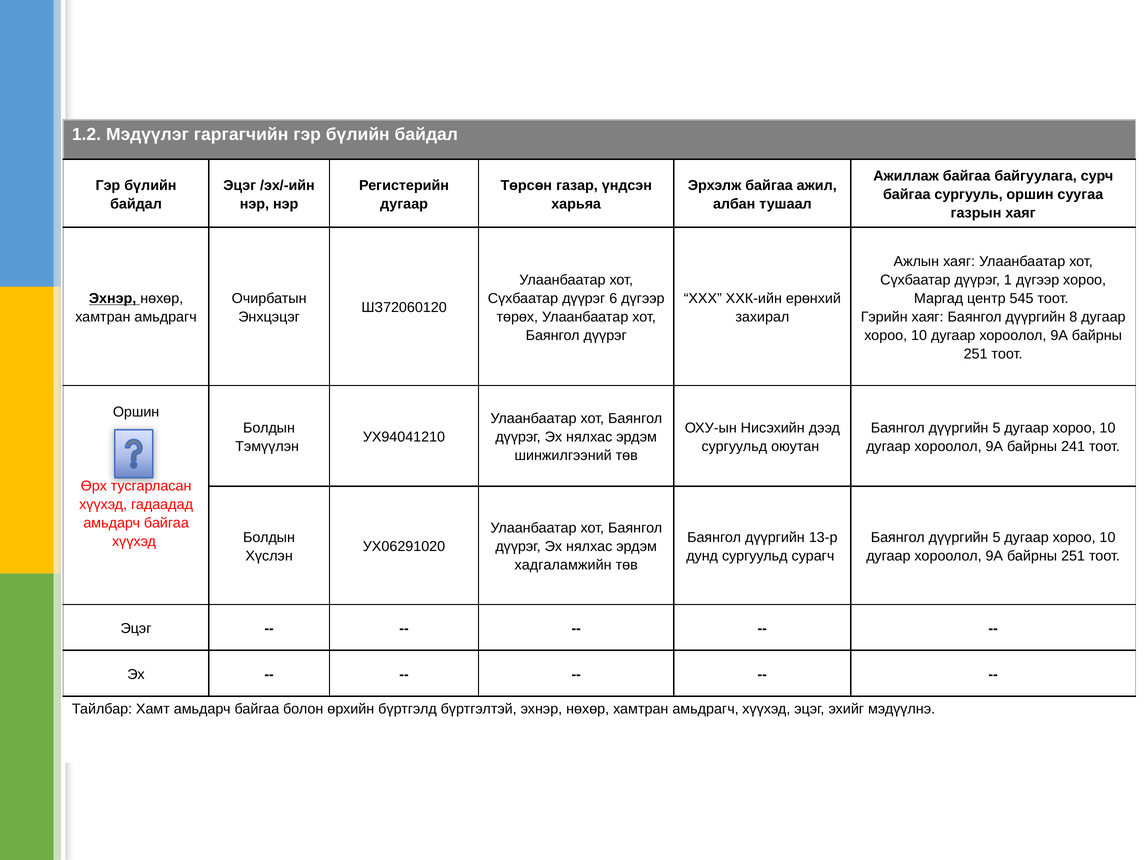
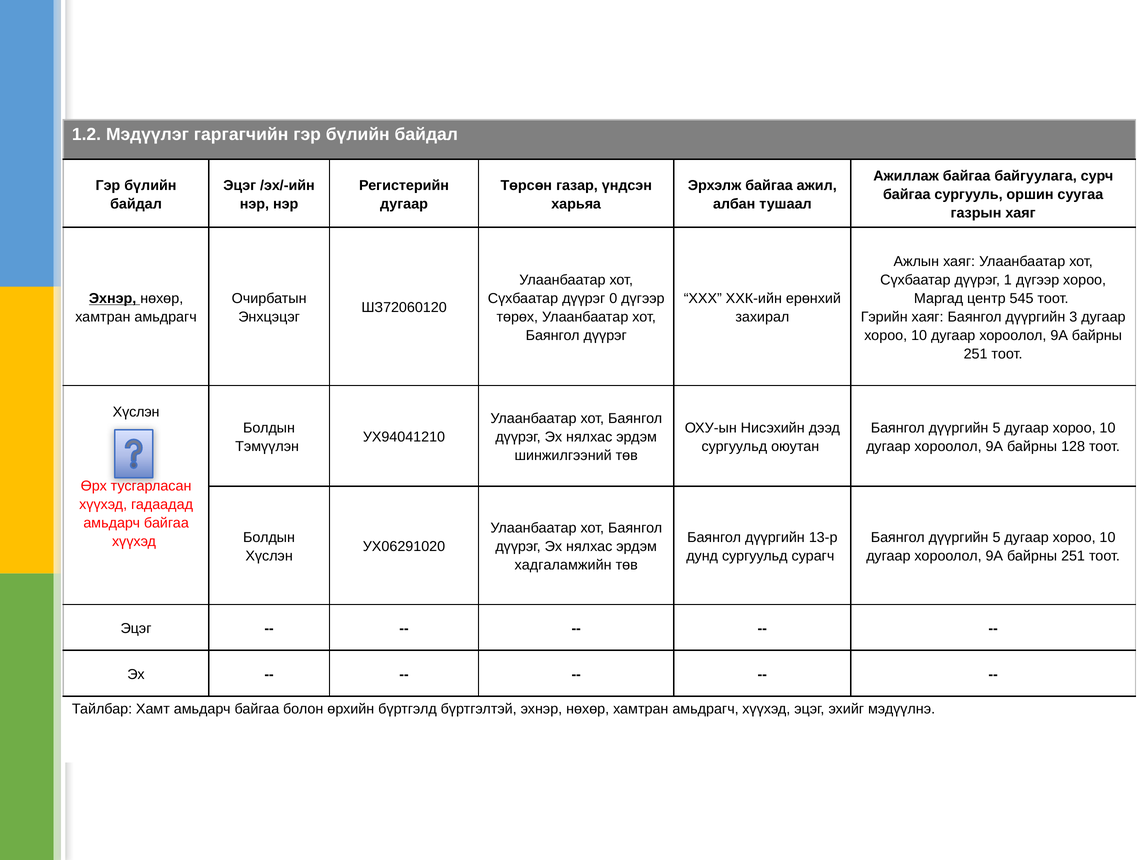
6: 6 -> 0 (613, 298)
8: 8 -> 3 (1073, 317)
Оршин: Оршин -> Хүслэн (136, 412)
241: 241 -> 128 (1073, 446)
